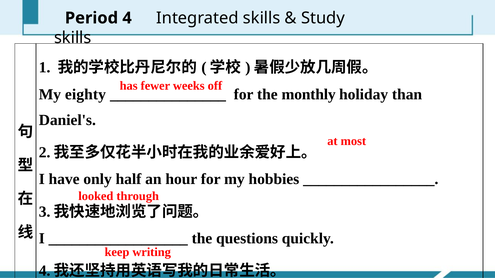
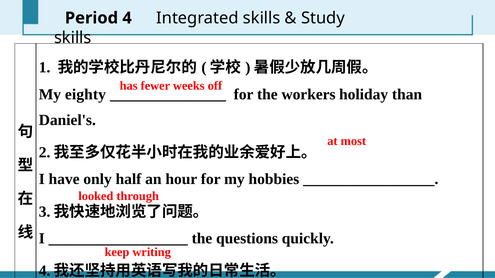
monthly: monthly -> workers (309, 94)
